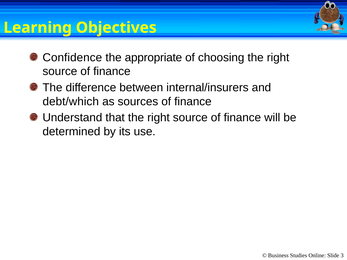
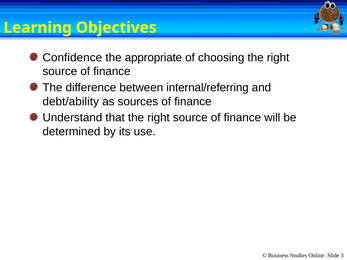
internal/insurers: internal/insurers -> internal/referring (208, 88)
debt/which: debt/which -> debt/ability (71, 102)
